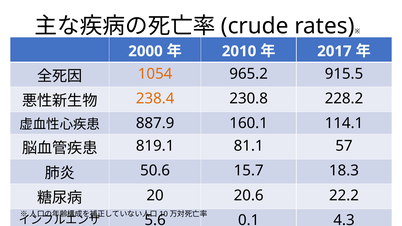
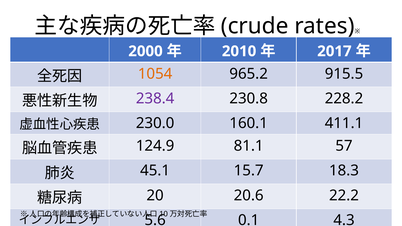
238.4 colour: orange -> purple (155, 99)
887.9: 887.9 -> 230.0 (155, 123)
114.1: 114.1 -> 411.1 (344, 123)
819.1: 819.1 -> 124.9 (155, 146)
50.6: 50.6 -> 45.1 (155, 171)
